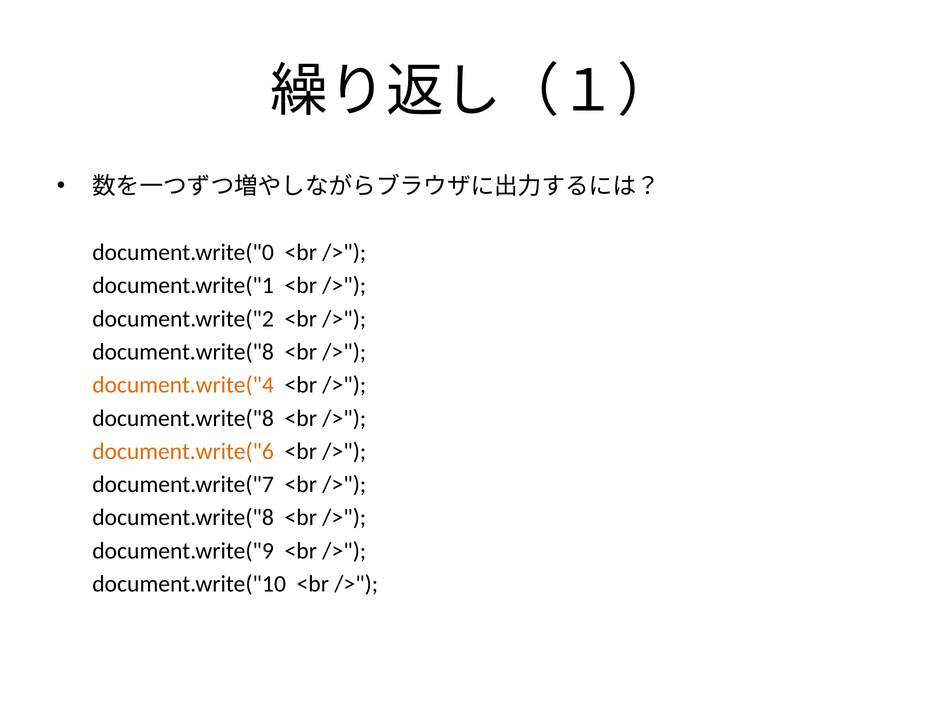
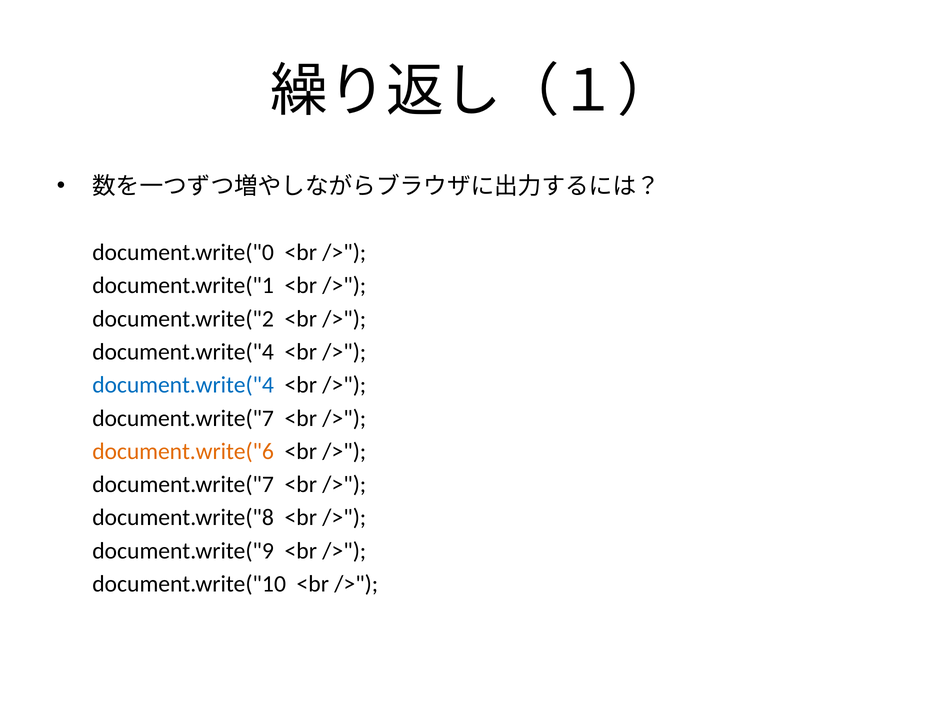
document.write("8: document.write("8 -> document.write("4 (183, 352)
document.write("4 colour: orange -> blue (183, 385)
document.write("8: document.write("8 -> document.write("7 (183, 418)
